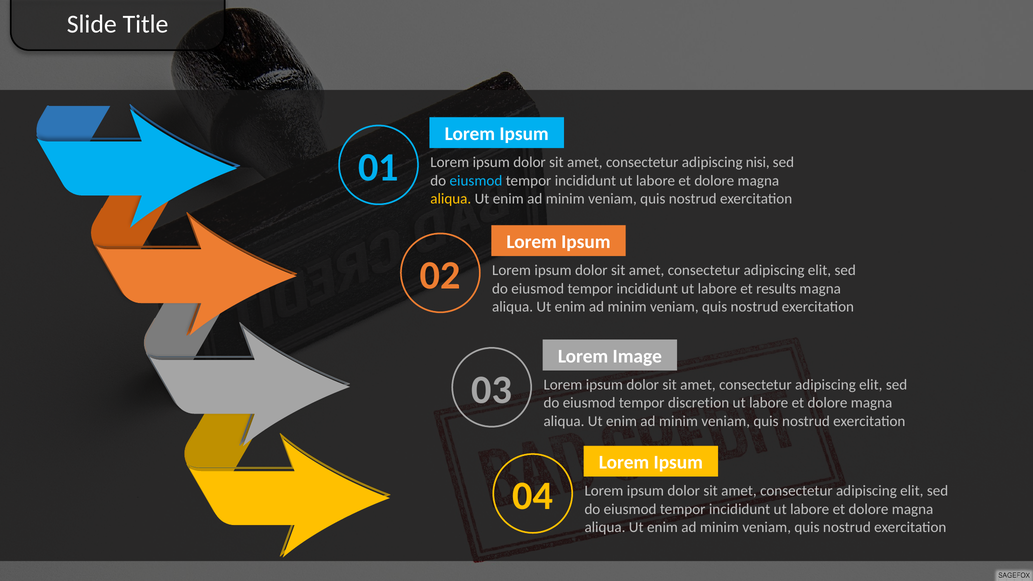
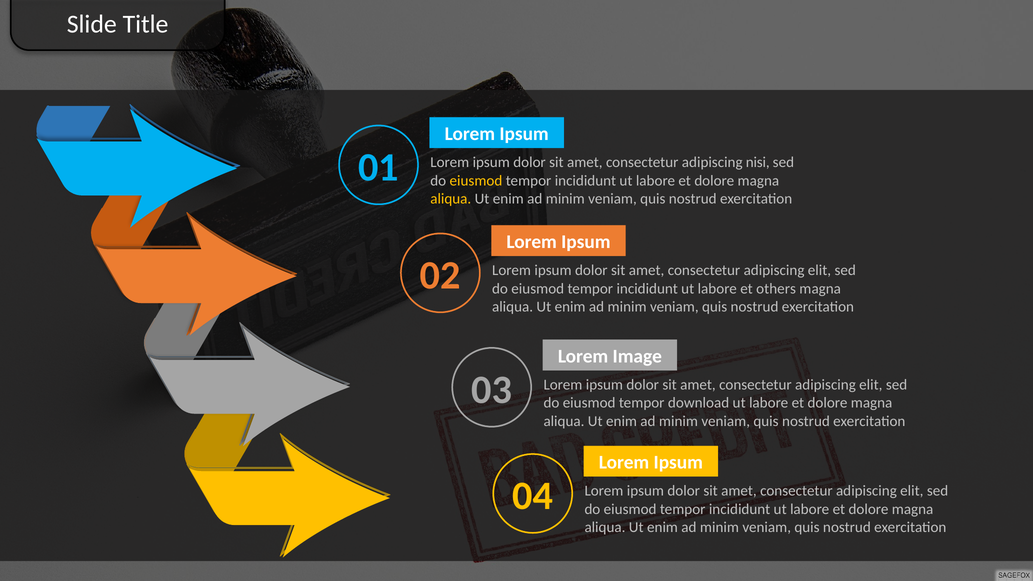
eiusmod colour: light blue -> yellow (476, 181)
results: results -> others (776, 289)
discretion: discretion -> download (699, 403)
